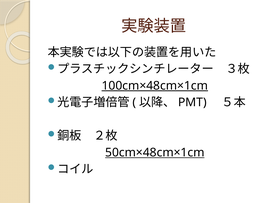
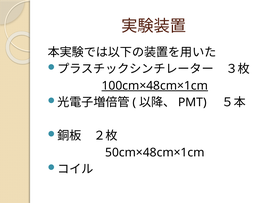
50cm×48cm×1cm underline: present -> none (155, 153)
